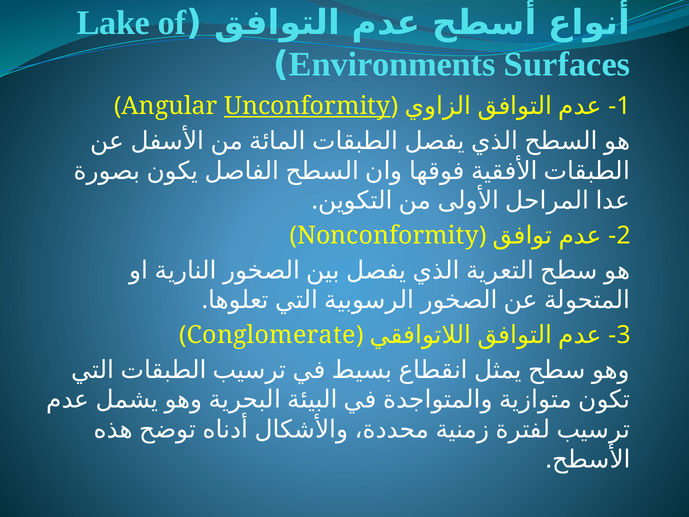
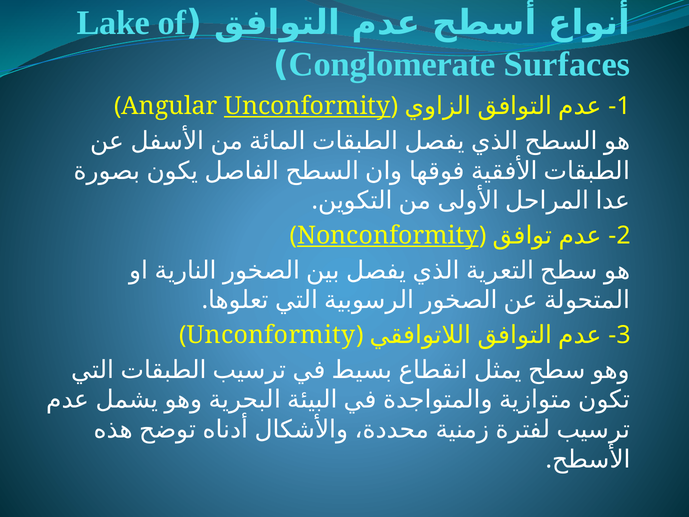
Environments: Environments -> Conglomerate (392, 64)
Nonconformity underline: none -> present (388, 235)
Conglomerate: Conglomerate -> Unconformity (271, 335)
